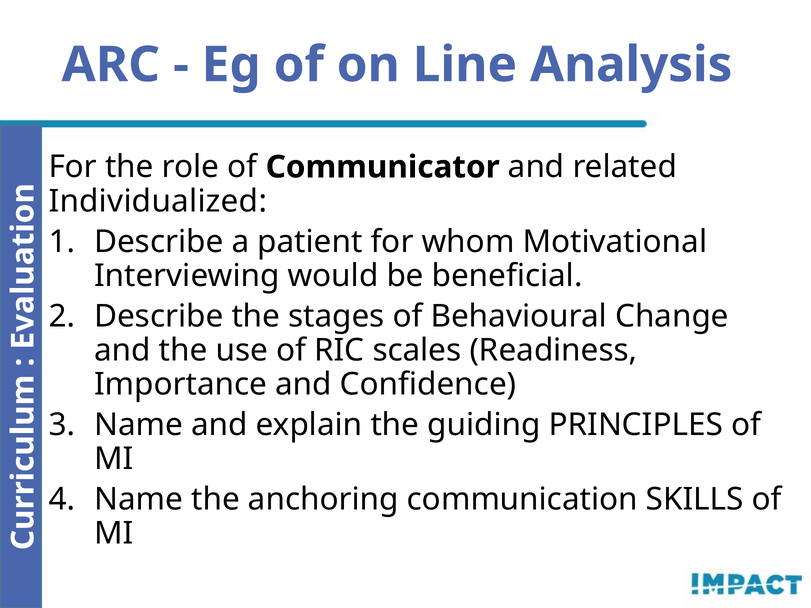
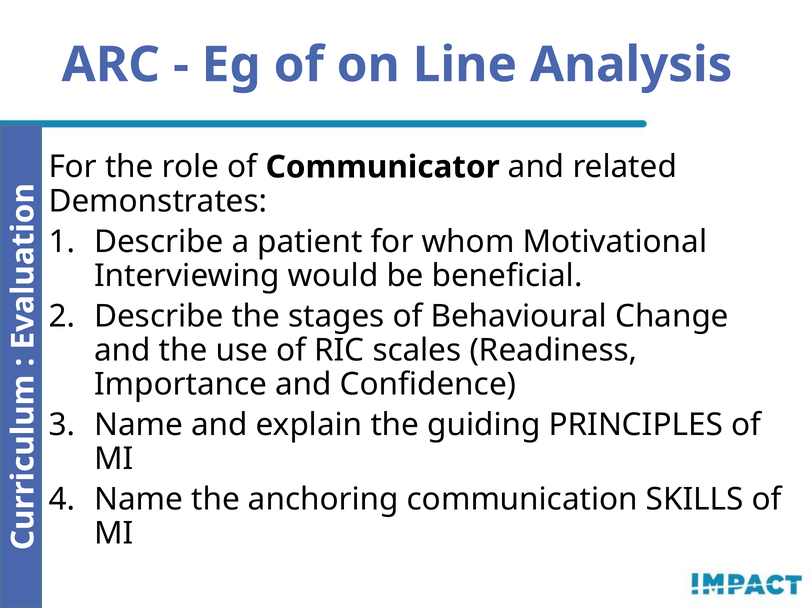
Individualized: Individualized -> Demonstrates (158, 201)
